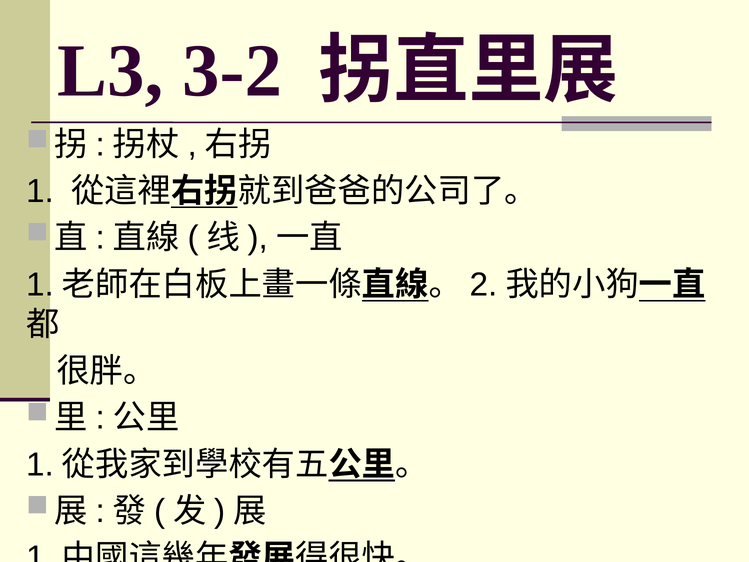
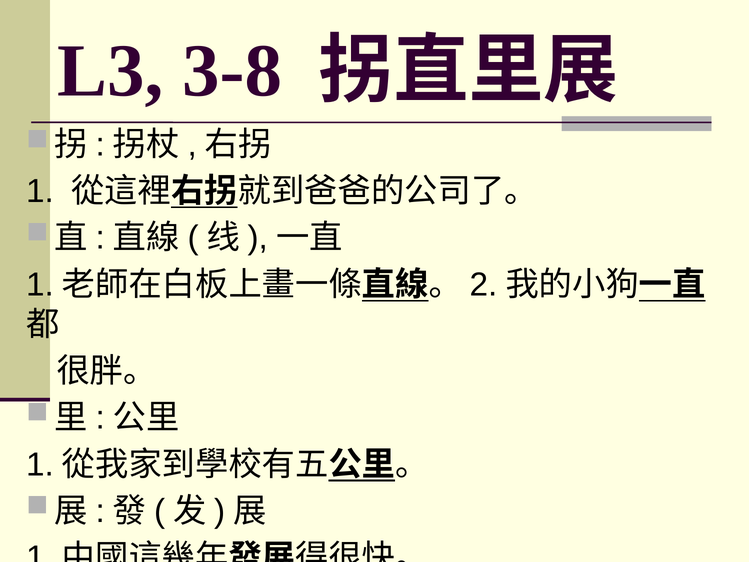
3-2: 3-2 -> 3-8 (232, 71)
